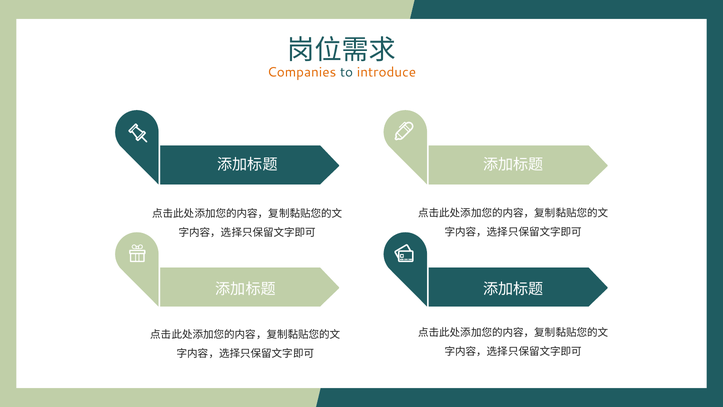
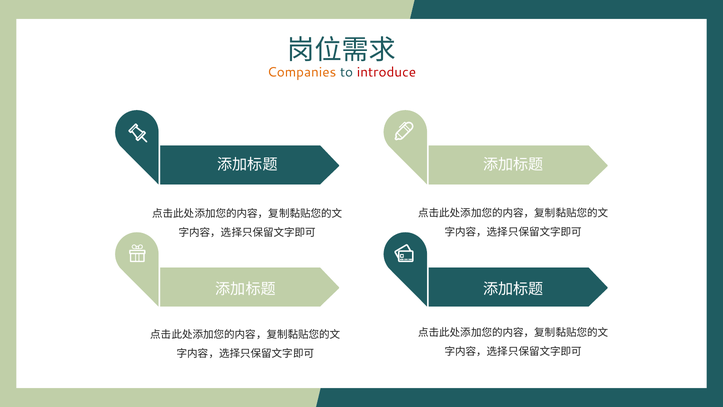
introduce colour: orange -> red (386, 72)
